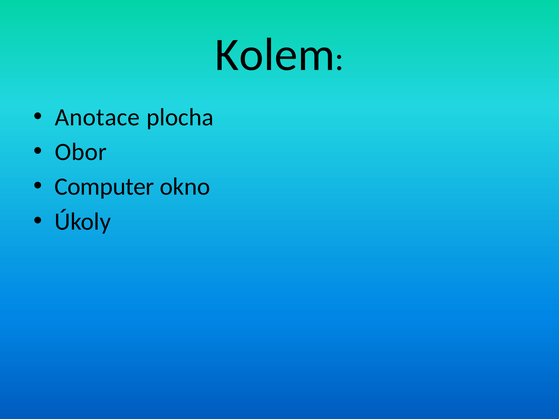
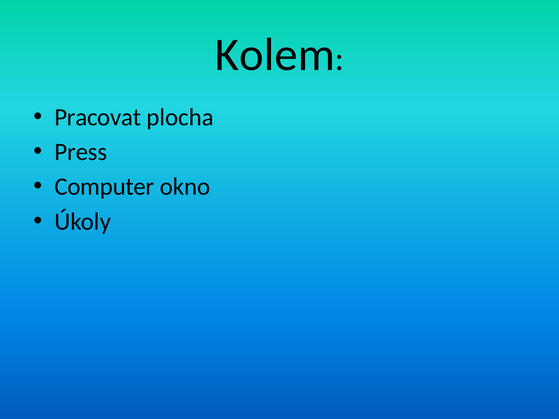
Anotace: Anotace -> Pracovat (98, 117)
Obor: Obor -> Press (81, 152)
